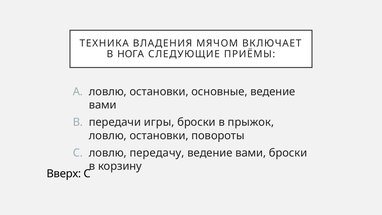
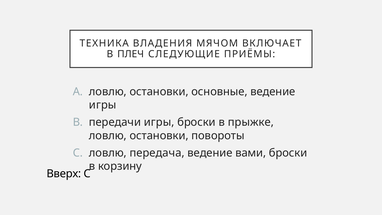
НОГА: НОГА -> ПЛЕЧ (131, 54)
вами: вами -> игры (103, 105)
прыжок: прыжок -> прыжке (251, 122)
передачу: передачу -> передача (157, 153)
